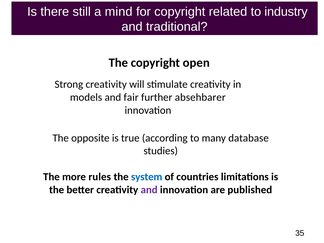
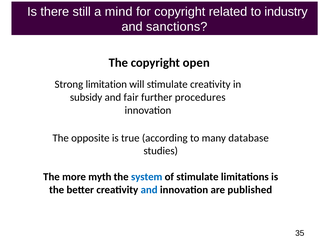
traditional: traditional -> sanctions (177, 27)
Strong creativity: creativity -> limitation (106, 84)
models: models -> subsidy (86, 97)
absehbarer: absehbarer -> procedures (200, 97)
rules: rules -> myth (100, 177)
of countries: countries -> stimulate (197, 177)
and colour: purple -> blue (149, 190)
